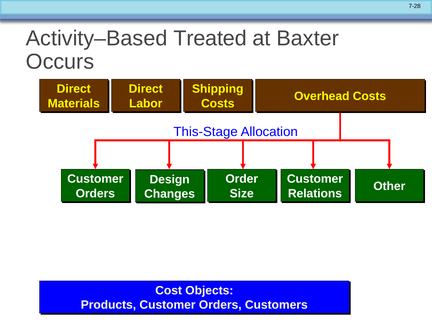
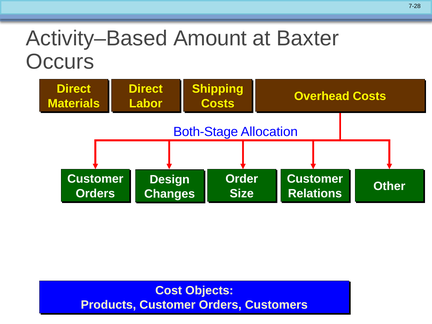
Treated: Treated -> Amount (210, 38)
This-Stage: This-Stage -> Both-Stage (206, 132)
